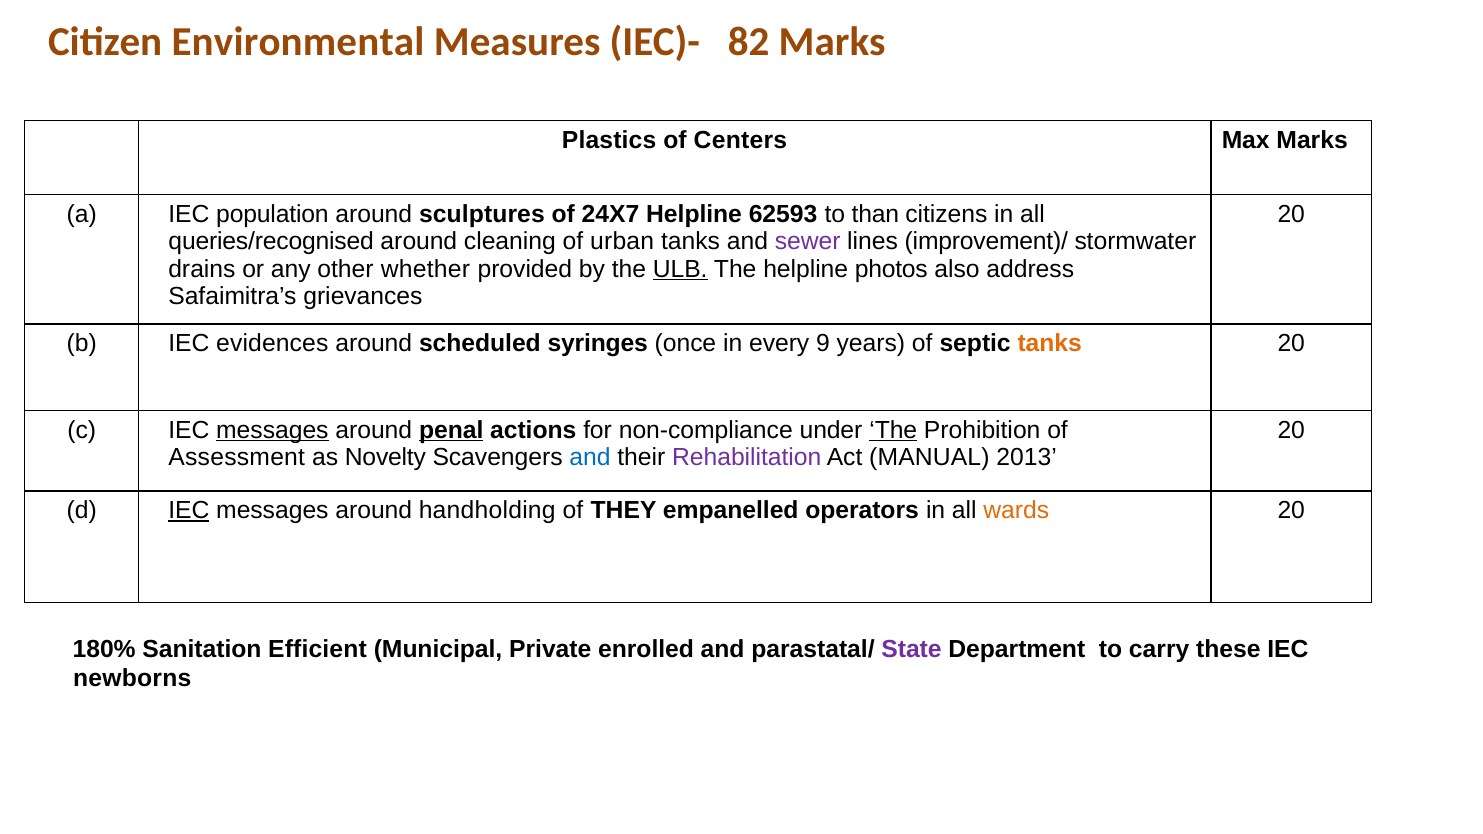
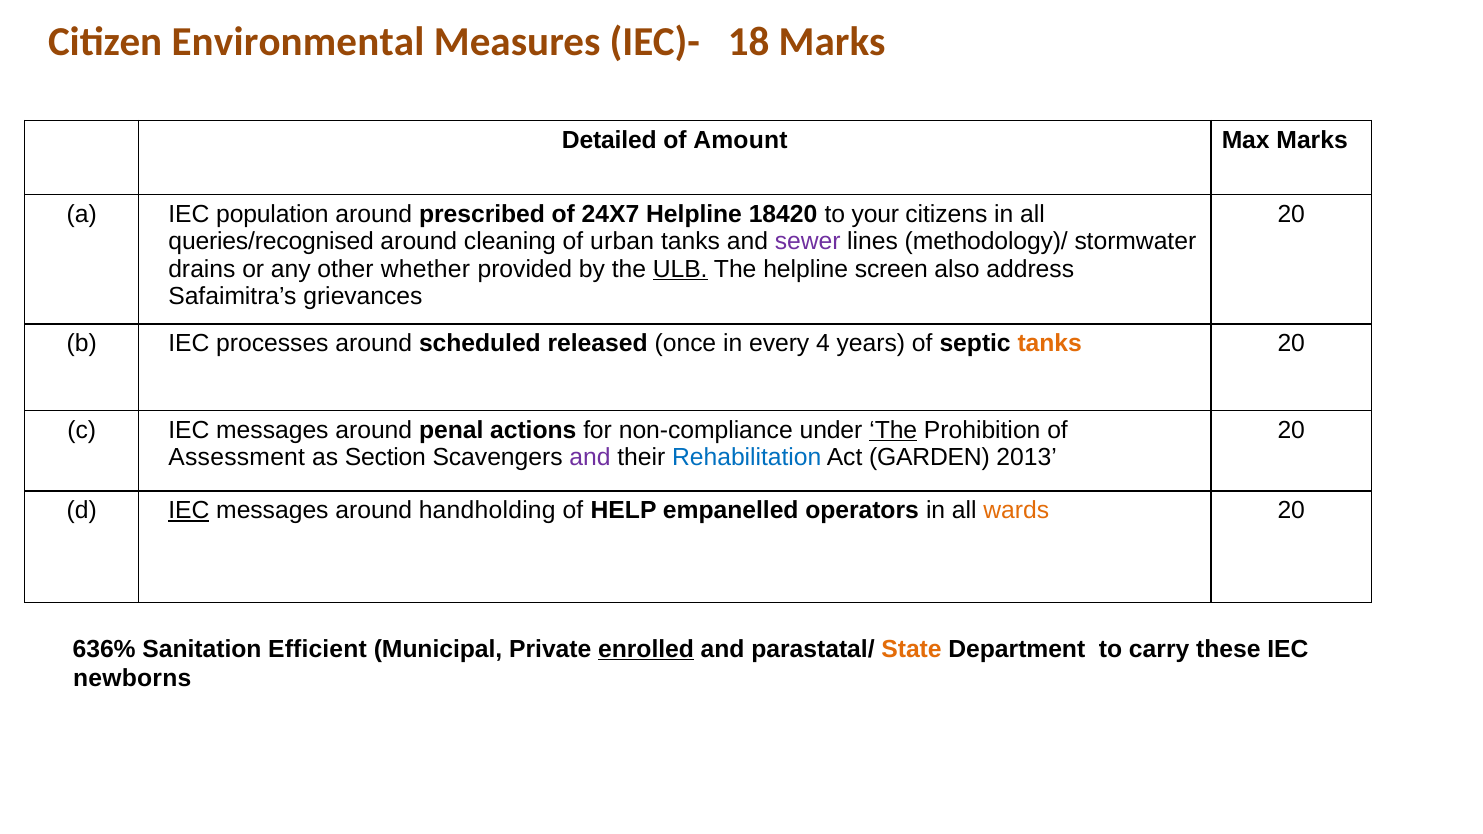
82: 82 -> 18 (749, 42)
Plastics: Plastics -> Detailed (609, 140)
Centers: Centers -> Amount (740, 140)
sculptures: sculptures -> prescribed (482, 214)
62593: 62593 -> 18420 (783, 214)
than: than -> your (875, 214)
improvement)/: improvement)/ -> methodology)/ (986, 242)
photos: photos -> screen (891, 269)
evidences: evidences -> processes (272, 344)
syringes: syringes -> released (598, 344)
9: 9 -> 4 (823, 344)
messages underline: present -> none (272, 430)
penal underline: present -> none (451, 430)
Novelty: Novelty -> Section (385, 457)
and colour: blue -> purple (590, 457)
Rehabilitation colour: purple -> blue (747, 457)
MANUAL: MANUAL -> GARDEN (930, 457)
THEY: THEY -> HELP (624, 511)
180%: 180% -> 636% (104, 649)
enrolled underline: none -> present (646, 649)
State colour: purple -> orange (912, 649)
